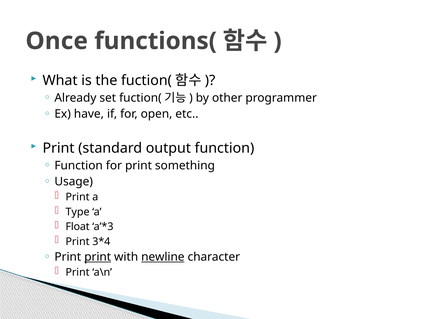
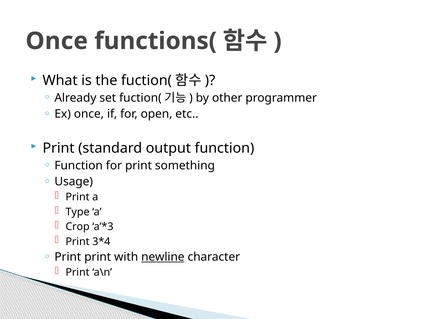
Ex have: have -> once (89, 114)
Float: Float -> Crop (78, 227)
print underline: present -> none (98, 257)
